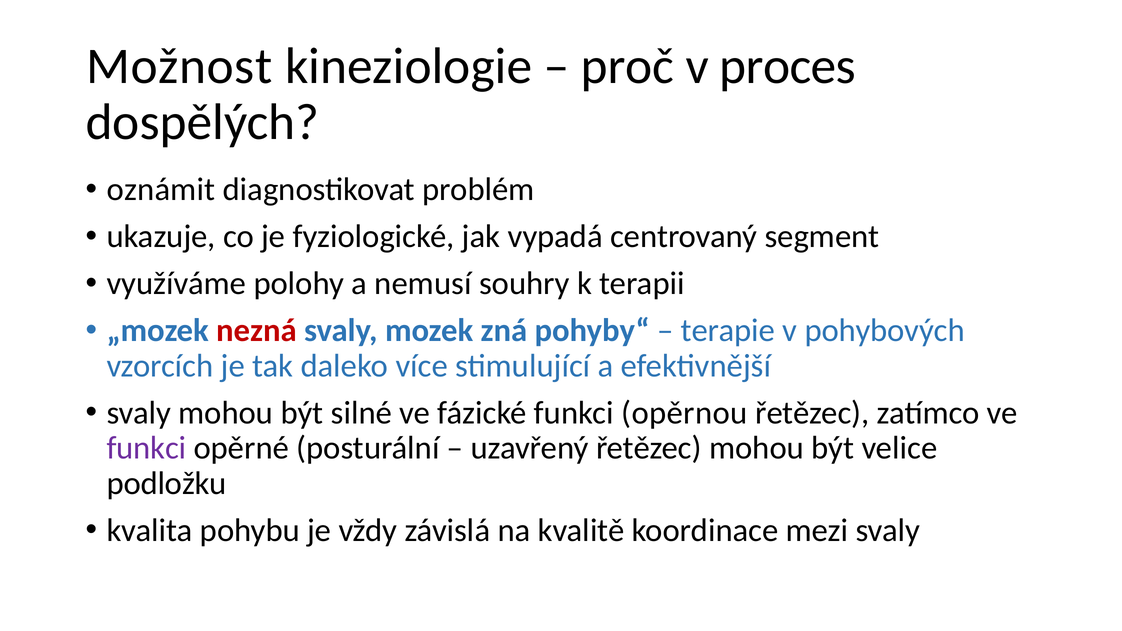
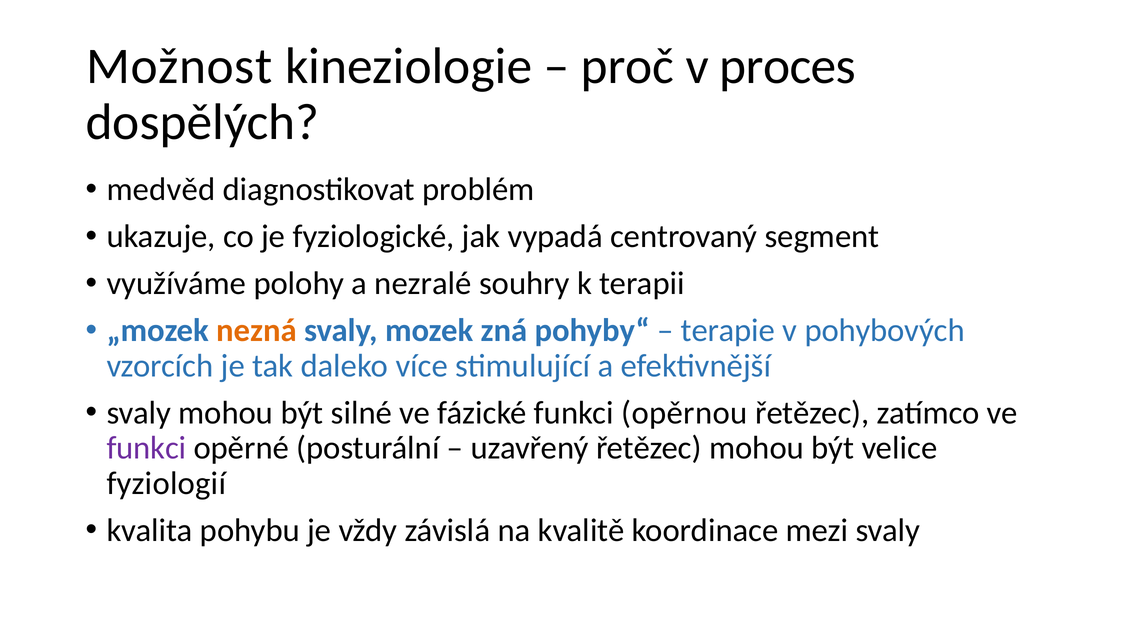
oznámit: oznámit -> medvěd (161, 190)
nemusí: nemusí -> nezralé (423, 284)
nezná colour: red -> orange (257, 331)
podložku: podložku -> fyziologií (166, 483)
